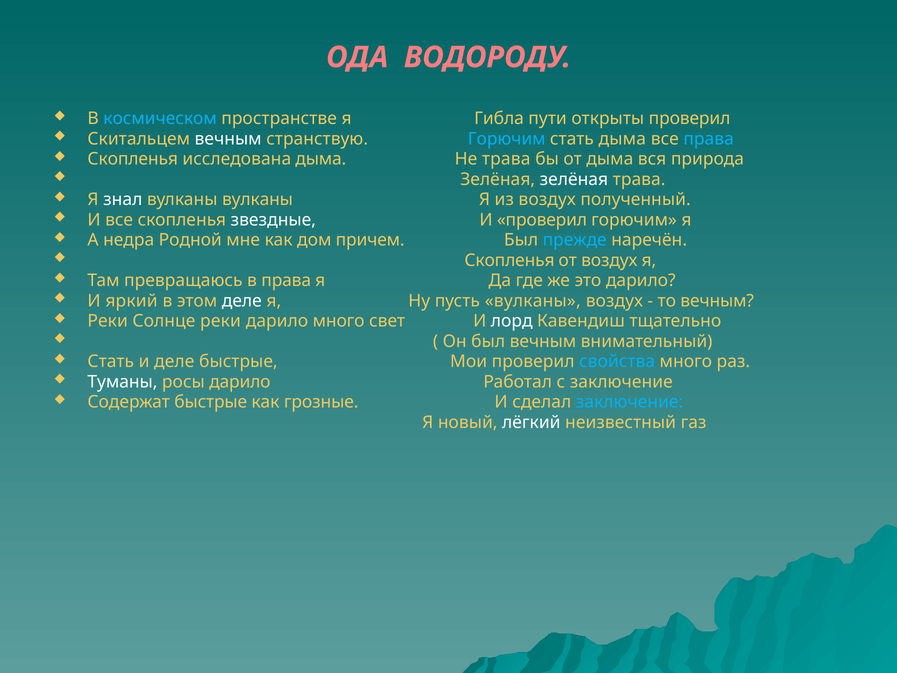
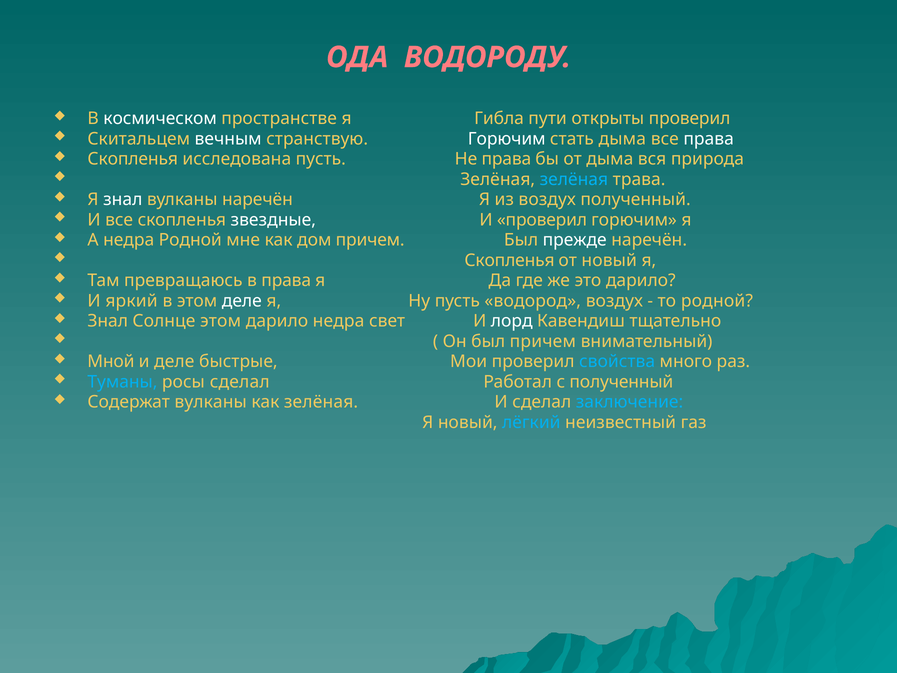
космическом colour: light blue -> white (160, 119)
Горючим colour: light blue -> white (507, 139)
права colour: light blue -> white (709, 139)
исследована дыма: дыма -> пусть (321, 159)
Не трава: трава -> права (506, 159)
зелёная colour: white -> light blue (574, 179)
вулканы вулканы: вулканы -> наречён (257, 200)
прежде colour: light blue -> white (575, 240)
от воздух: воздух -> новый (609, 260)
пусть вулканы: вулканы -> водород (533, 301)
то вечным: вечным -> родной (717, 301)
Реки: Реки -> Знал (108, 321)
Солнце реки: реки -> этом (221, 321)
дарило много: много -> недра (339, 321)
был вечным: вечным -> причем (543, 341)
Стать: Стать -> Мной (111, 362)
Туманы colour: white -> light blue (122, 382)
росы дарило: дарило -> сделал (240, 382)
с заключение: заключение -> полученный (621, 382)
Содержат быстрые: быстрые -> вулканы (211, 402)
как грозные: грозные -> зелёная (321, 402)
лёгкий colour: white -> light blue (531, 422)
